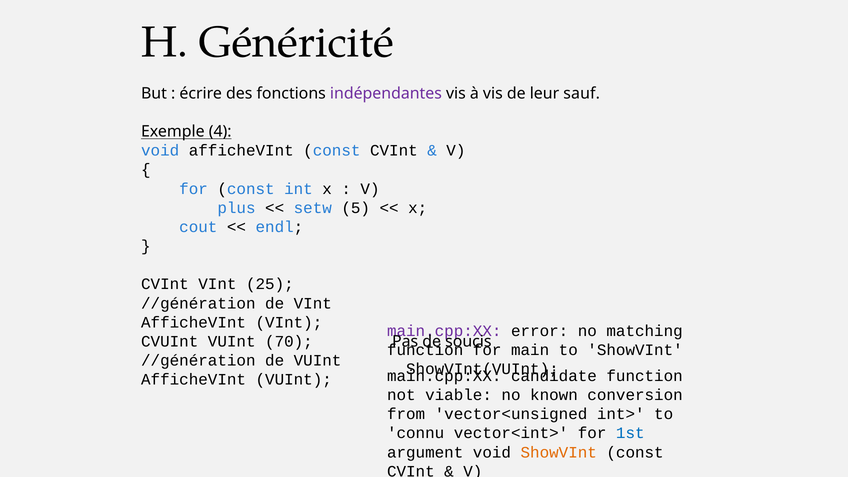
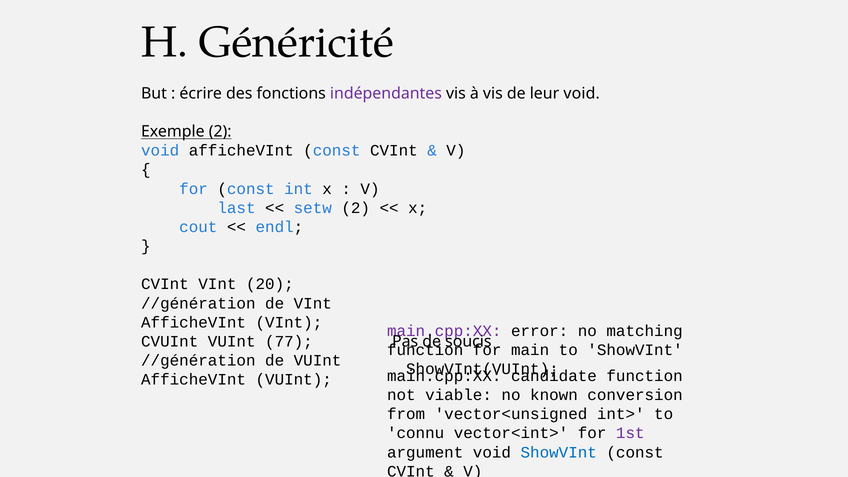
leur sauf: sauf -> void (582, 93)
Exemple 4: 4 -> 2 (220, 132)
plus: plus -> last (236, 208)
setw 5: 5 -> 2 (356, 208)
25: 25 -> 20 (270, 284)
70: 70 -> 77 (289, 341)
1st colour: blue -> purple (630, 433)
ShowVInt colour: orange -> blue (559, 452)
